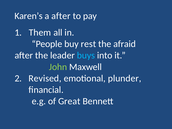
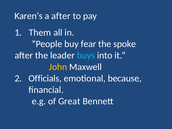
rest: rest -> fear (89, 44)
afraid: afraid -> spoke (125, 44)
John colour: light green -> yellow (58, 67)
Revised: Revised -> Officials (45, 78)
plunder: plunder -> because (125, 78)
